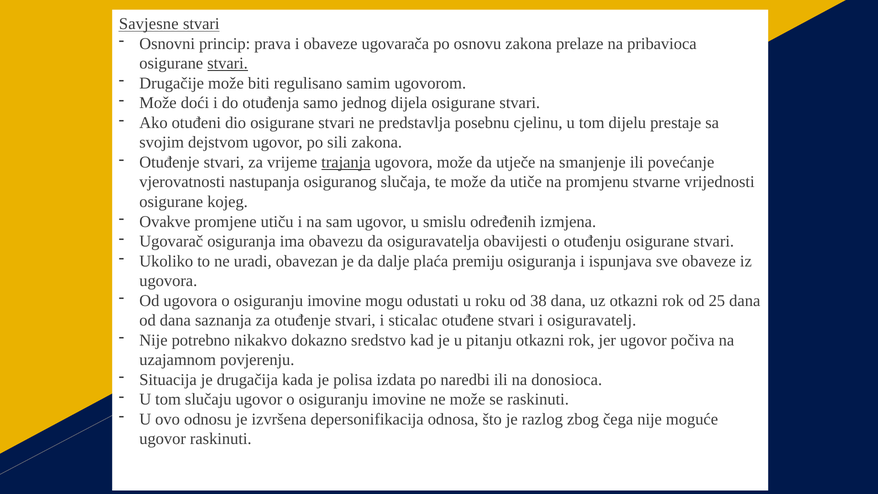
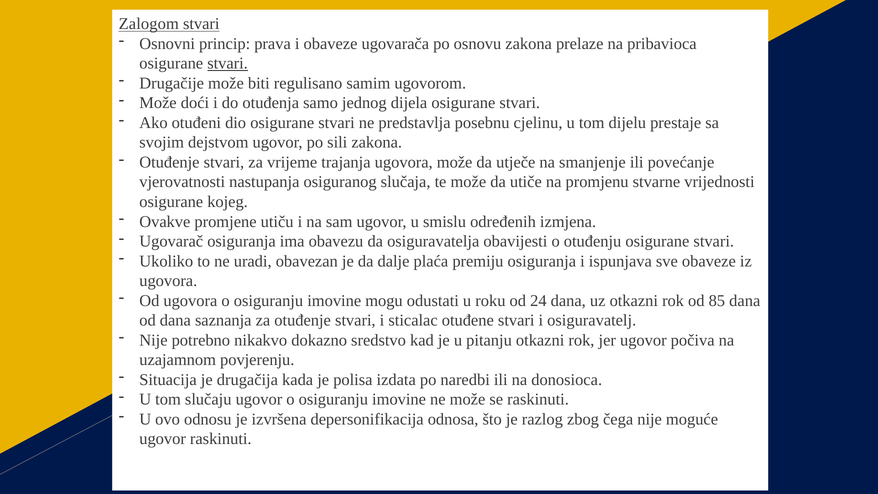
Savjesne: Savjesne -> Zalogom (149, 24)
trajanja underline: present -> none (346, 162)
38: 38 -> 24 (538, 301)
25: 25 -> 85 (717, 301)
